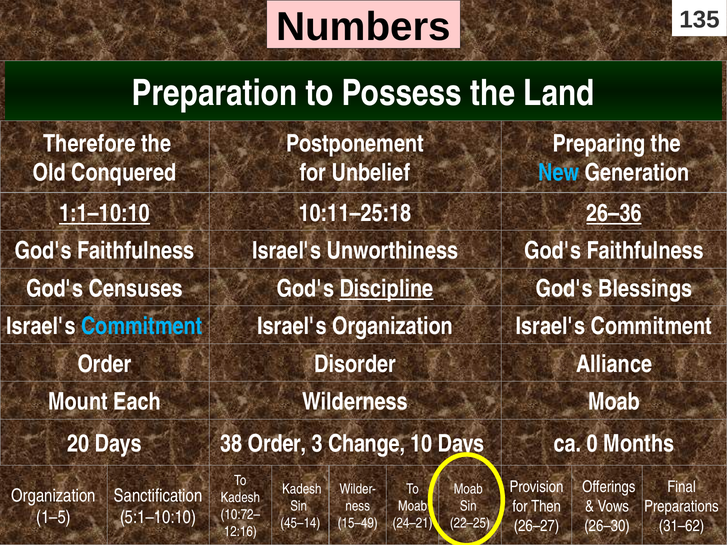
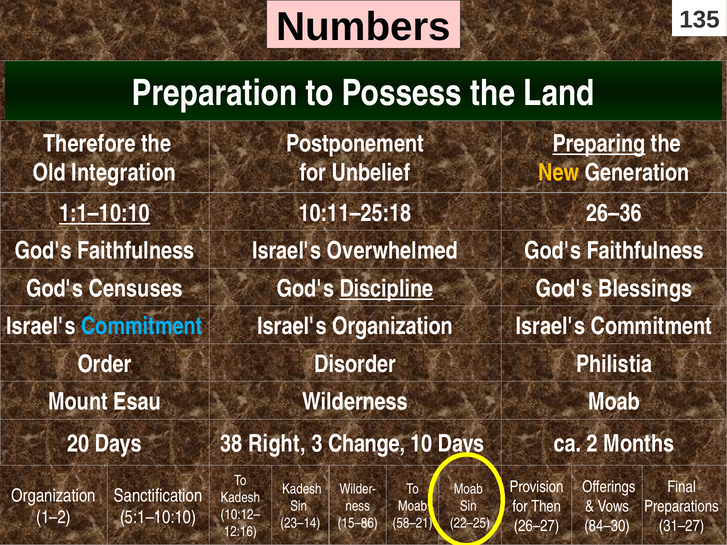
Preparing underline: none -> present (599, 144)
Conquered: Conquered -> Integration (124, 173)
New colour: light blue -> yellow (559, 173)
26–36 underline: present -> none (614, 213)
Unworthiness: Unworthiness -> Overwhelmed (392, 251)
Alliance: Alliance -> Philistia (614, 364)
Each: Each -> Esau (137, 402)
38 Order: Order -> Right (277, 444)
0: 0 -> 2 (592, 444)
10:72–: 10:72– -> 10:12– (240, 515)
1–5: 1–5 -> 1–2 (54, 518)
45–14: 45–14 -> 23–14 (300, 523)
15–49: 15–49 -> 15–86 (358, 523)
24–21: 24–21 -> 58–21 (413, 523)
26–30: 26–30 -> 84–30 (607, 526)
31–62: 31–62 -> 31–27 (682, 526)
